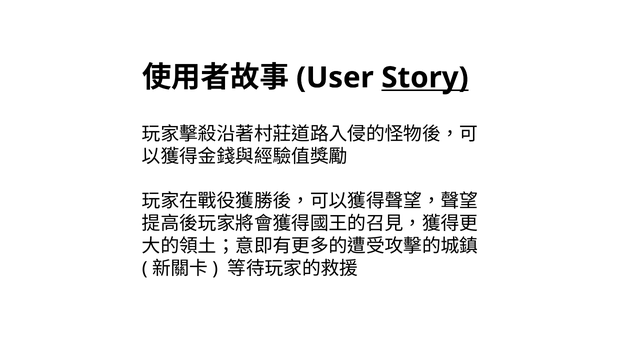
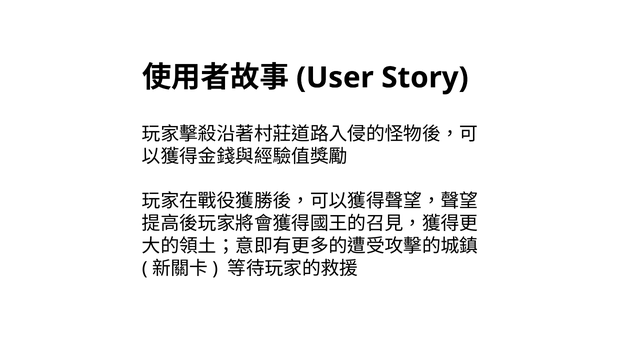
Story underline: present -> none (425, 78)
